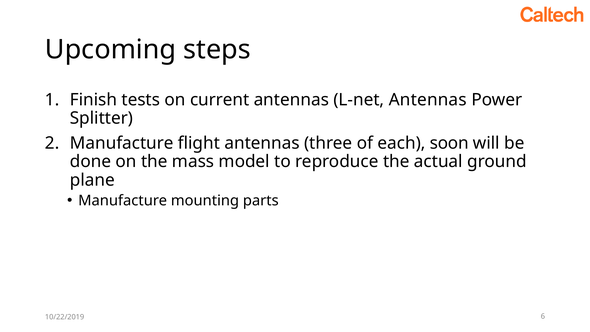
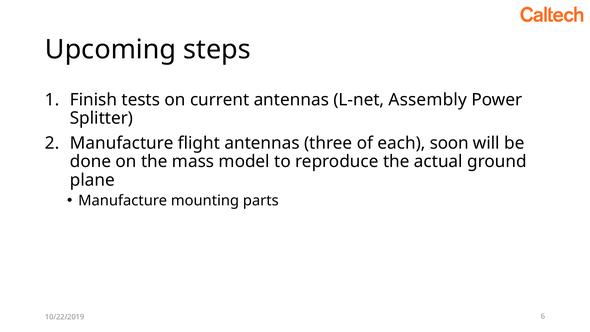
L-net Antennas: Antennas -> Assembly (428, 100)
